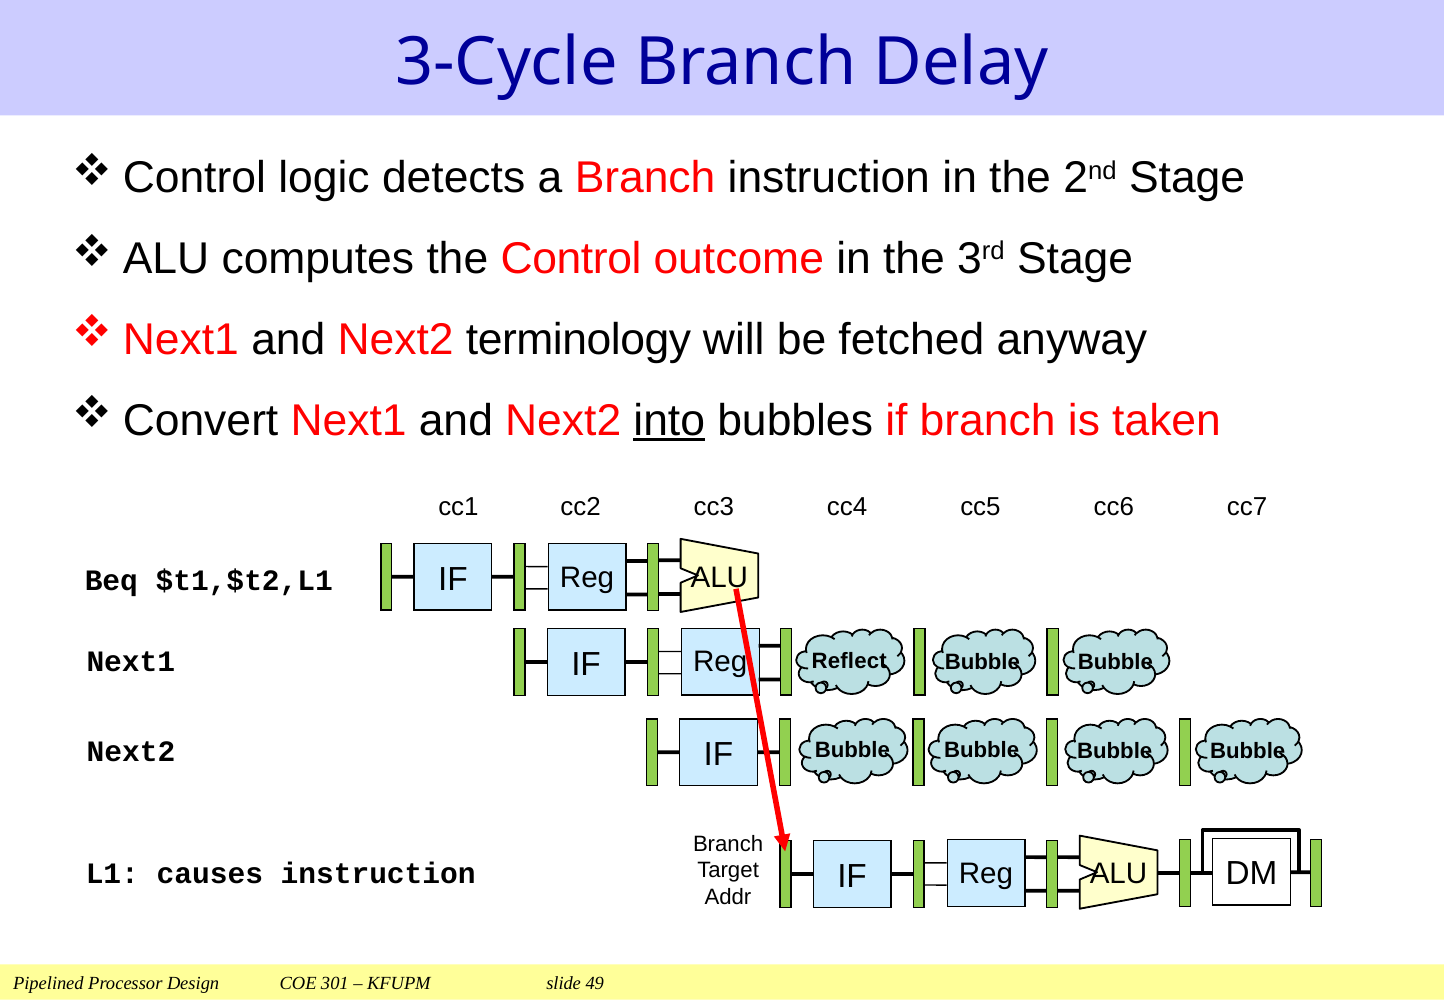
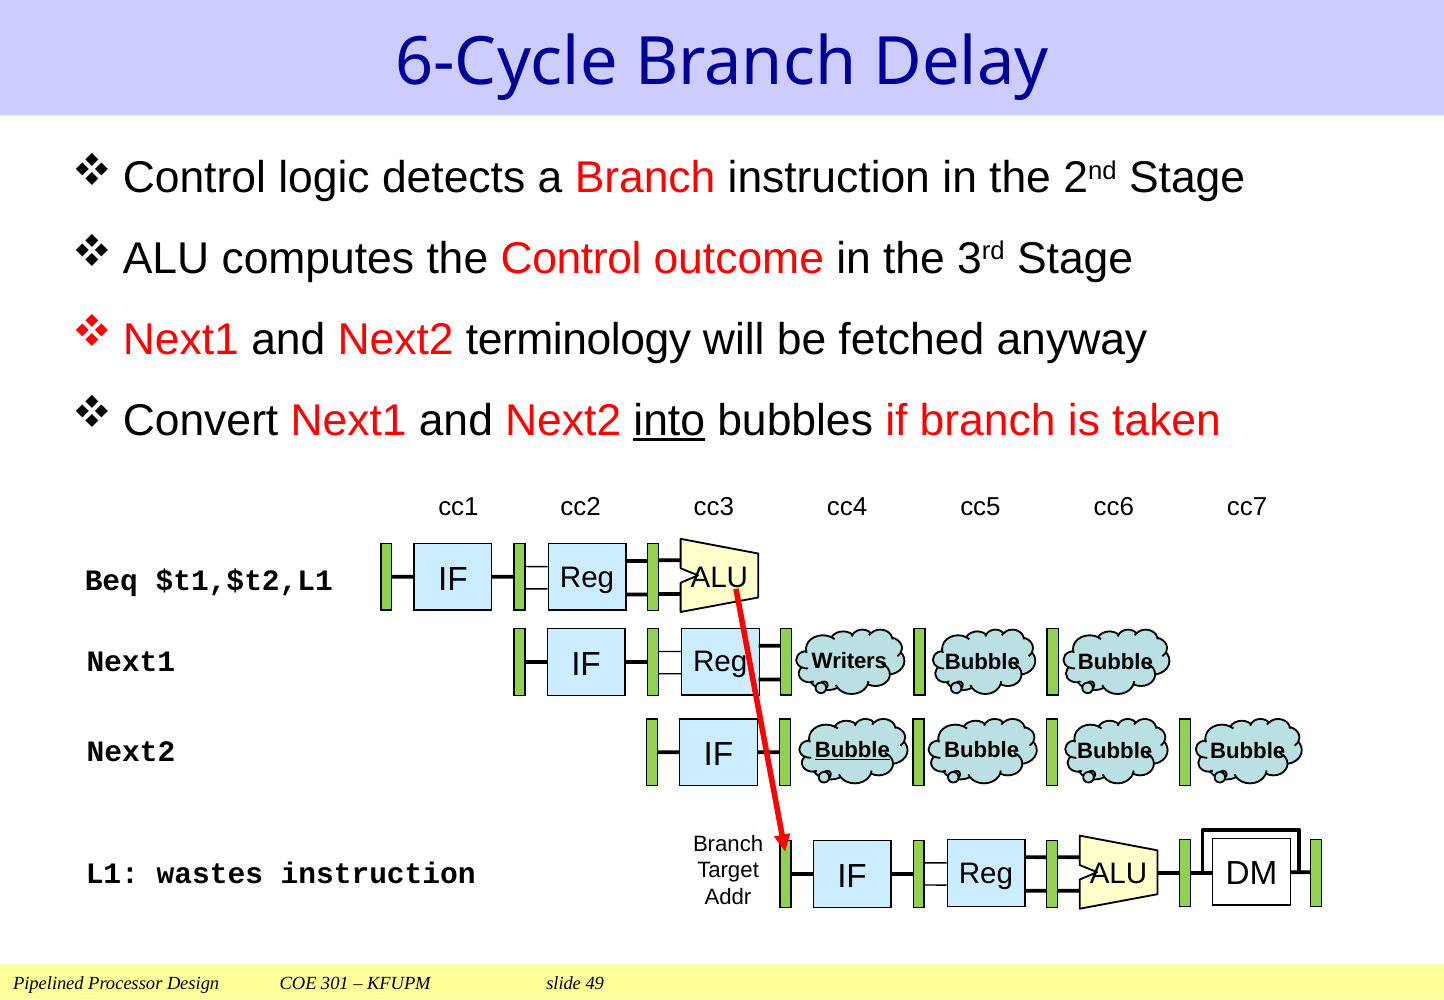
3-Cycle: 3-Cycle -> 6-Cycle (507, 62)
Reflect: Reflect -> Writers (849, 661)
Bubble underline: none -> present (852, 750)
causes: causes -> wastes (210, 873)
